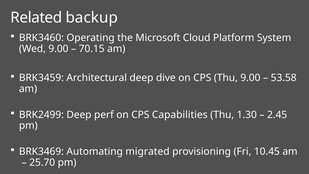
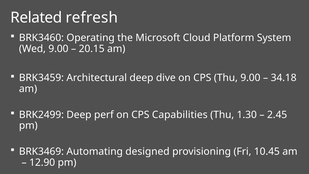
backup: backup -> refresh (92, 18)
70.15: 70.15 -> 20.15 (92, 49)
53.58: 53.58 -> 34.18 (284, 78)
migrated: migrated -> designed (147, 151)
25.70: 25.70 -> 12.90 (42, 162)
